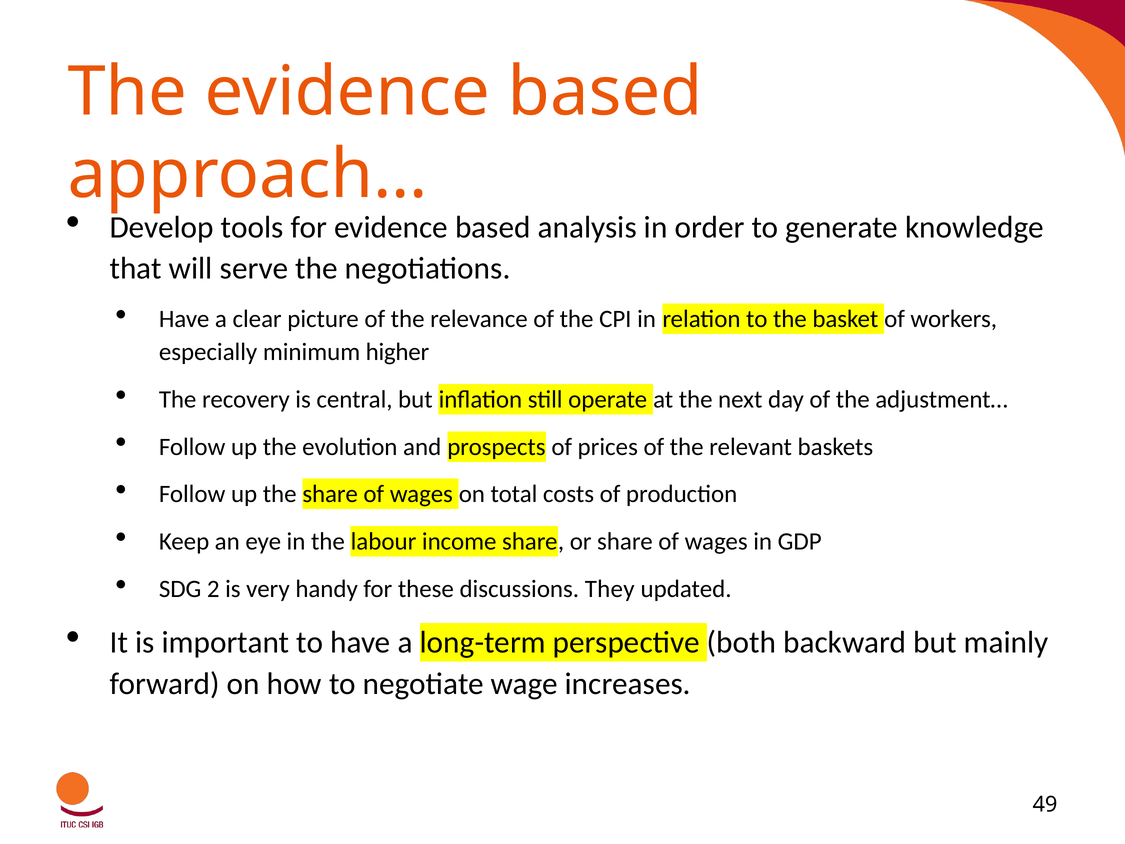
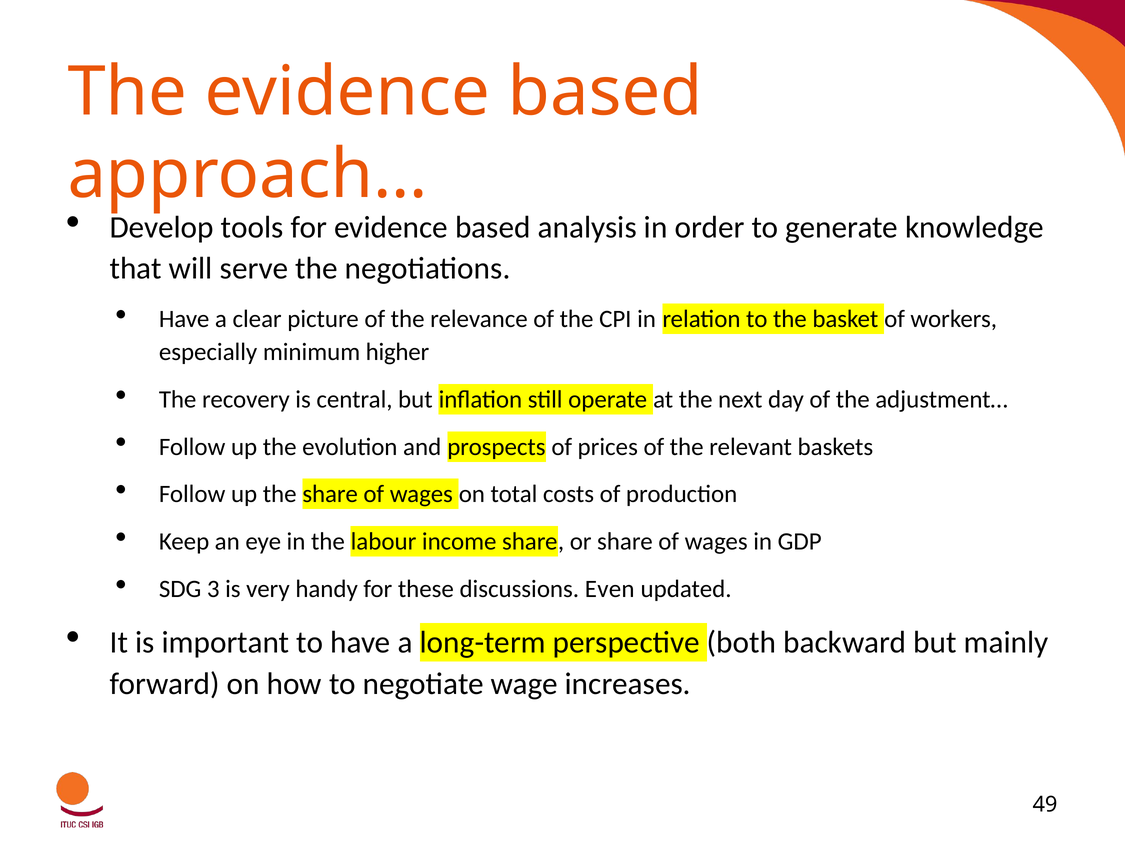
2: 2 -> 3 (213, 589)
They: They -> Even (610, 589)
